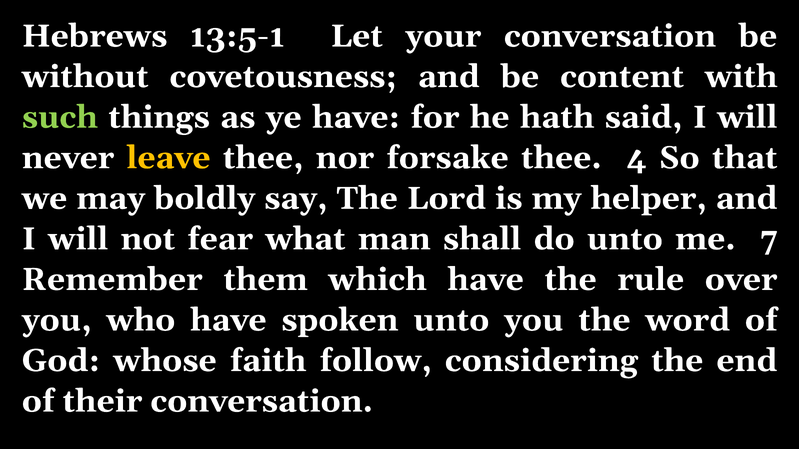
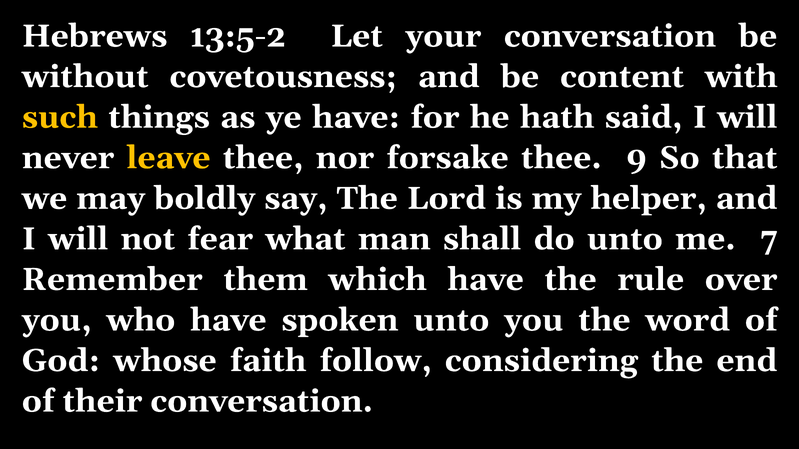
13:5-1: 13:5-1 -> 13:5-2 (238, 36)
such colour: light green -> yellow (60, 117)
4: 4 -> 9 (636, 158)
